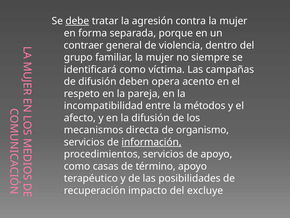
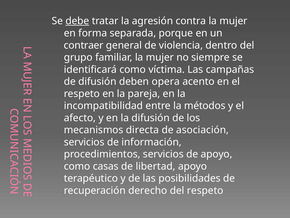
organismo: organismo -> asociación (202, 130)
información underline: present -> none (152, 142)
término: término -> libertad (156, 166)
impacto: impacto -> derecho (148, 190)
del excluye: excluye -> respeto (205, 190)
